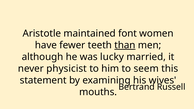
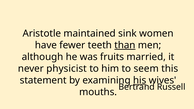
font: font -> sink (127, 33)
lucky: lucky -> fruits (112, 57)
his underline: none -> present (140, 80)
